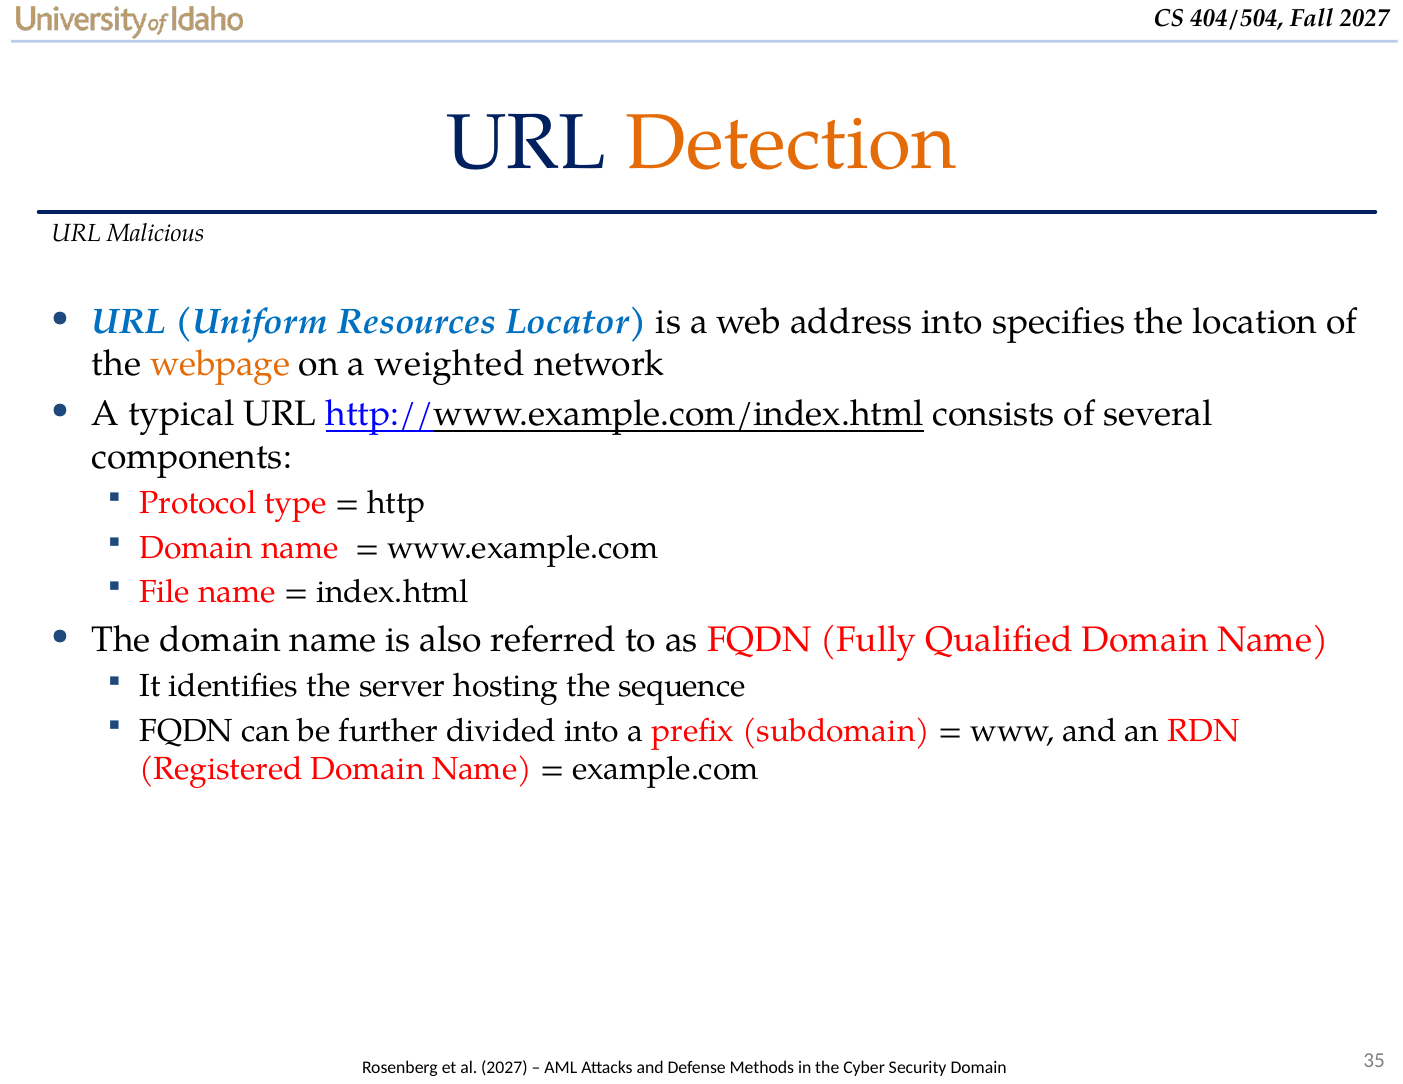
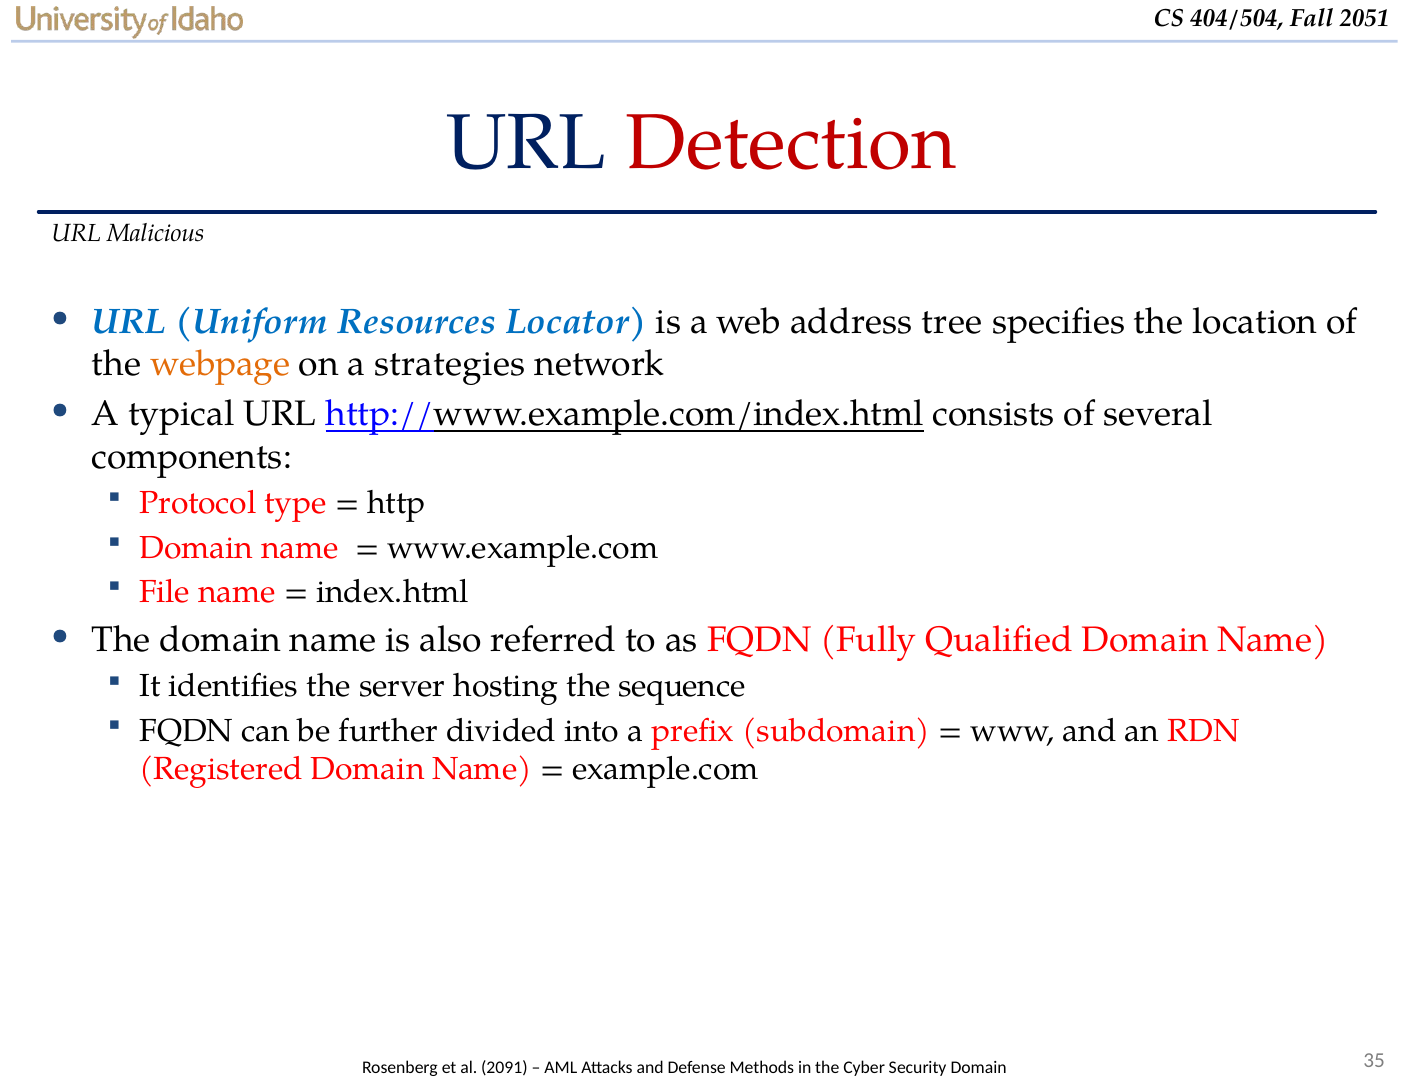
2027: 2027 -> 2051 (1364, 19)
Detection colour: orange -> red (791, 143)
address into: into -> tree (952, 322)
weighted: weighted -> strategies (450, 364)
al 2027: 2027 -> 2091 (504, 1068)
